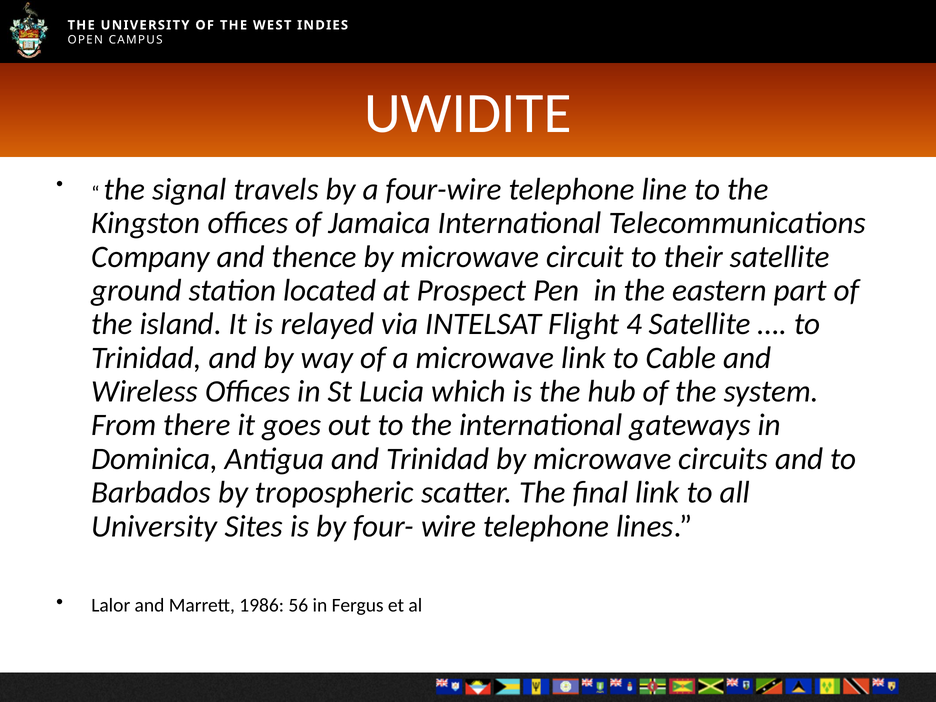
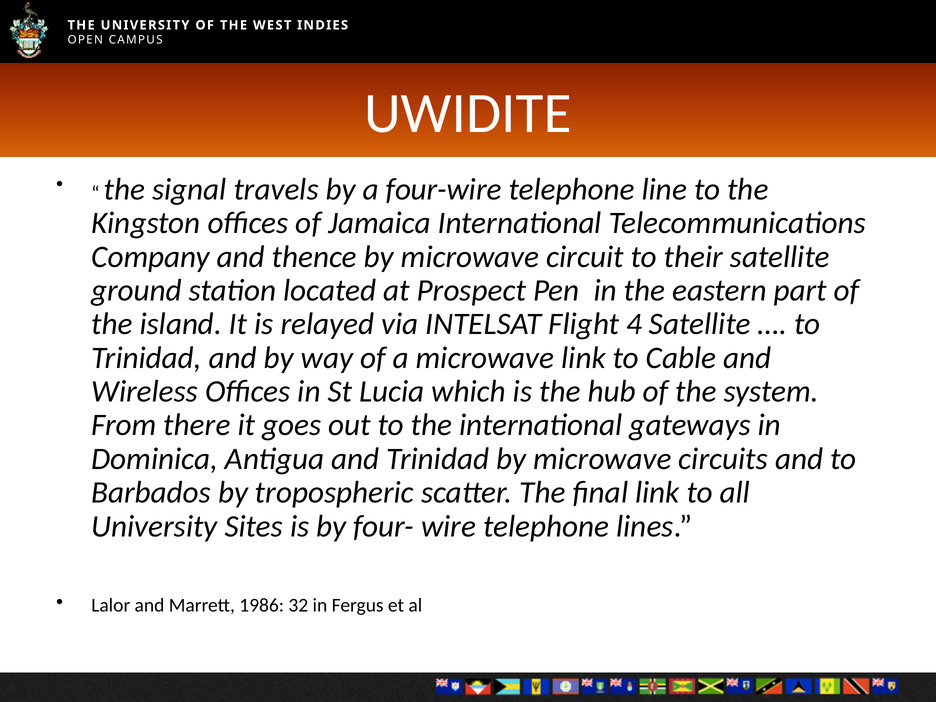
56: 56 -> 32 (298, 605)
